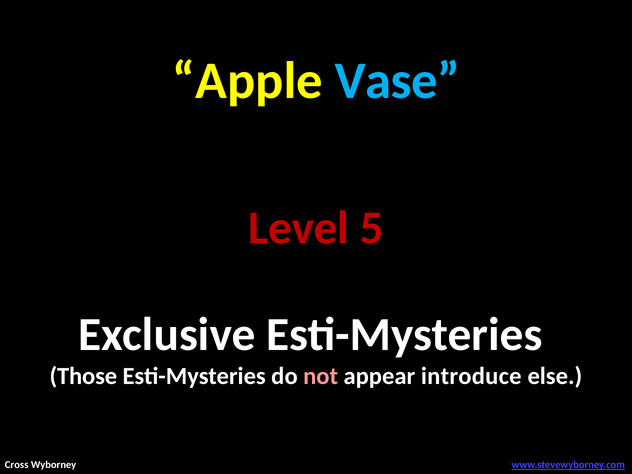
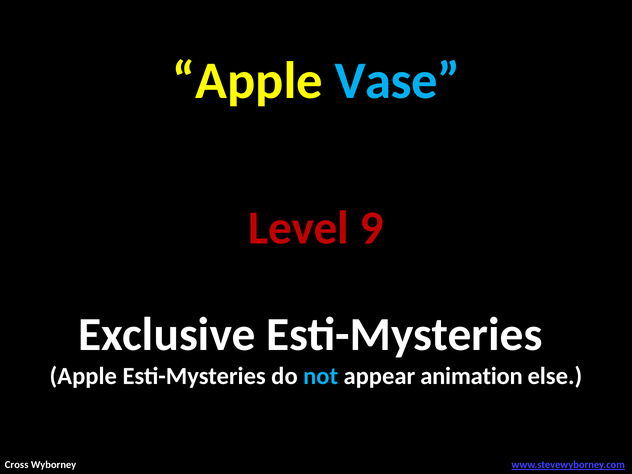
5: 5 -> 9 (372, 228)
Those: Those -> Apple (83, 376)
not colour: pink -> light blue (321, 376)
introduce: introduce -> animation (471, 376)
